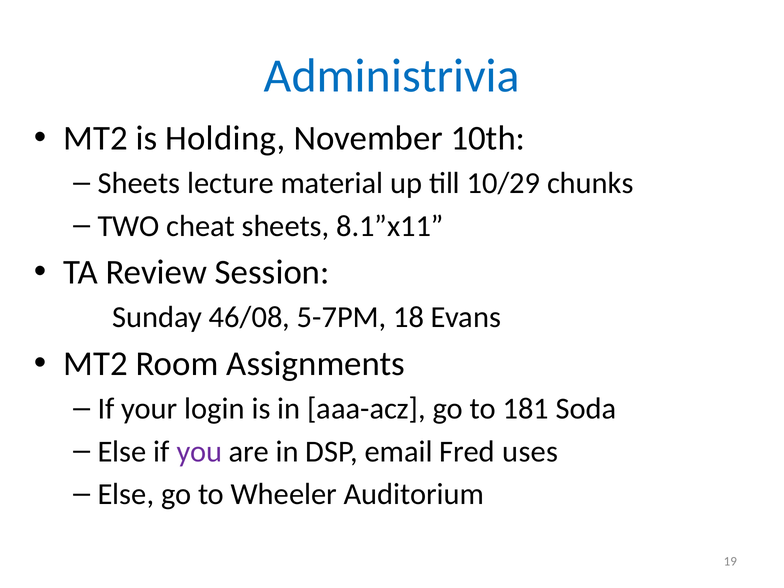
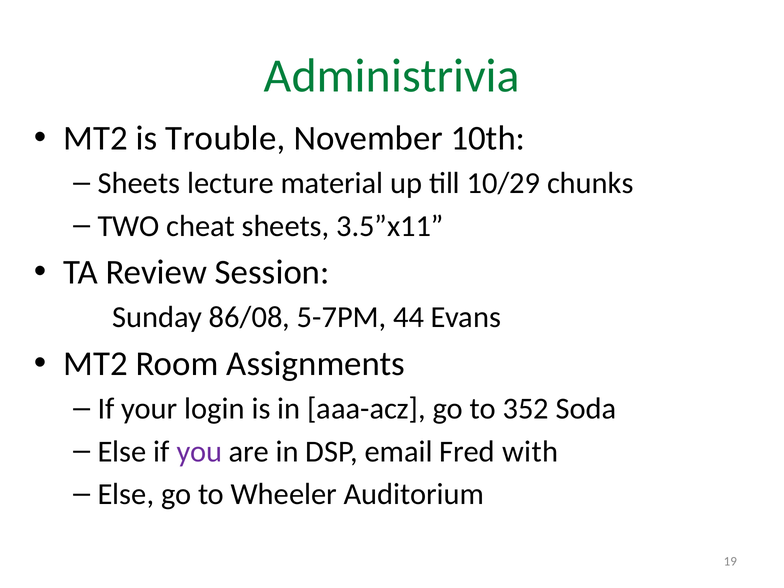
Administrivia colour: blue -> green (392, 76)
Holding: Holding -> Trouble (225, 138)
8.1”x11: 8.1”x11 -> 3.5”x11 (390, 226)
46/08: 46/08 -> 86/08 (249, 317)
18: 18 -> 44 (409, 317)
181: 181 -> 352 (526, 409)
uses: uses -> with (530, 451)
